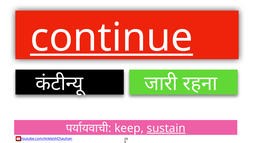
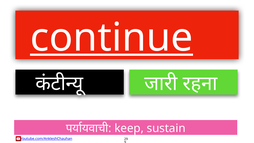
sustain underline: present -> none (166, 128)
